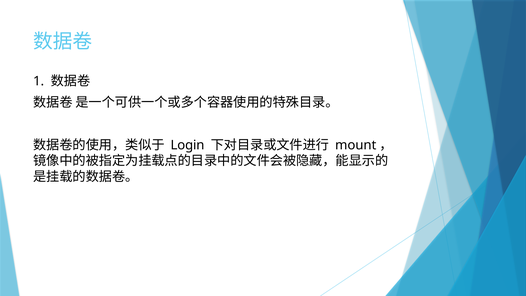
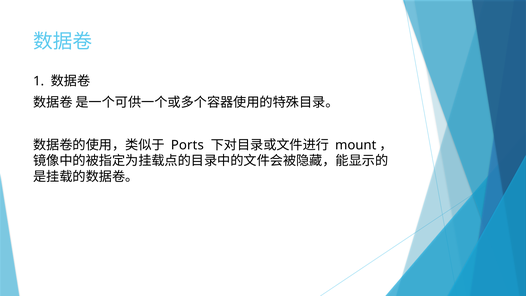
Login: Login -> Ports (187, 145)
